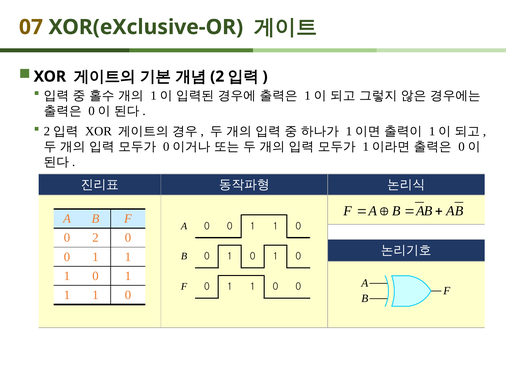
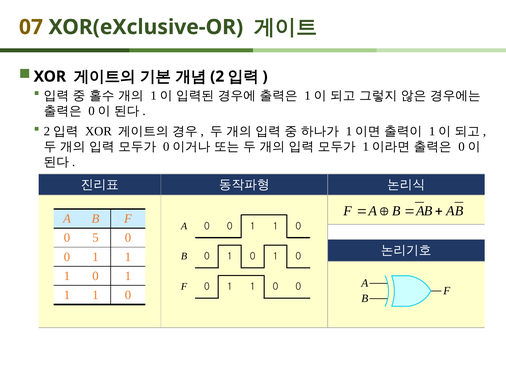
0 2: 2 -> 5 (95, 237)
